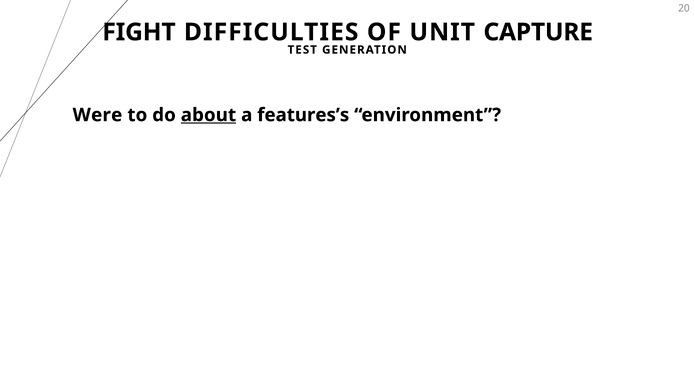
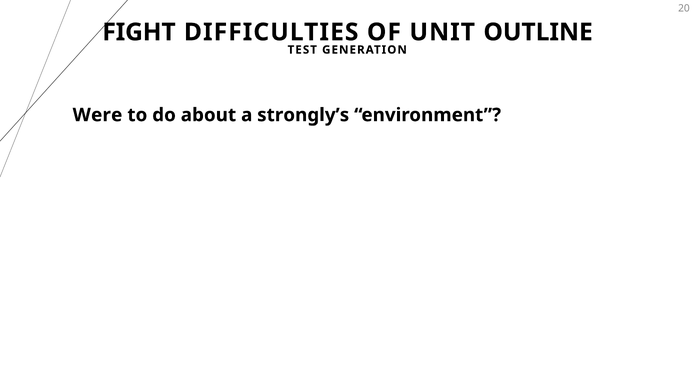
CAPTURE: CAPTURE -> OUTLINE (538, 32)
about underline: present -> none (208, 115)
features’s: features’s -> strongly’s (303, 115)
